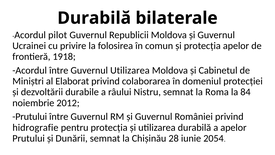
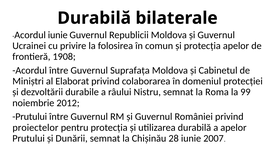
Acordul pilot: pilot -> iunie (58, 35)
1918: 1918 -> 1908 (64, 57)
Guvernul Utilizarea: Utilizarea -> Suprafața (130, 70)
84: 84 -> 99 (245, 92)
hidrografie: hidrografie -> proiectelor (35, 127)
2054: 2054 -> 2007 (214, 138)
